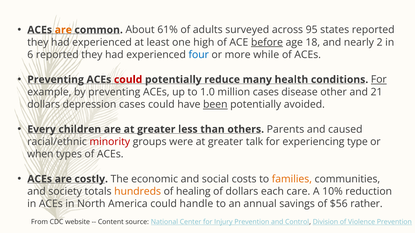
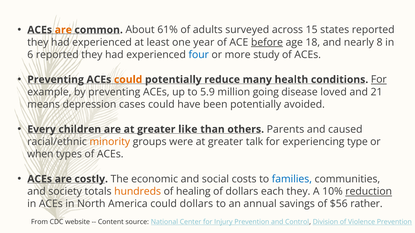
95: 95 -> 15 (312, 30)
high: high -> year (204, 42)
2: 2 -> 8 (380, 42)
while: while -> study (266, 55)
could colour: red -> orange (128, 80)
1.0: 1.0 -> 5.9 (208, 92)
million cases: cases -> going (266, 92)
other: other -> loved (334, 92)
dollars: dollars -> means (44, 105)
been underline: present -> none (215, 105)
less: less -> like (188, 130)
minority colour: red -> orange (110, 142)
families colour: orange -> blue (292, 179)
each care: care -> they (298, 192)
reduction underline: none -> present (369, 192)
could handle: handle -> dollars (196, 204)
